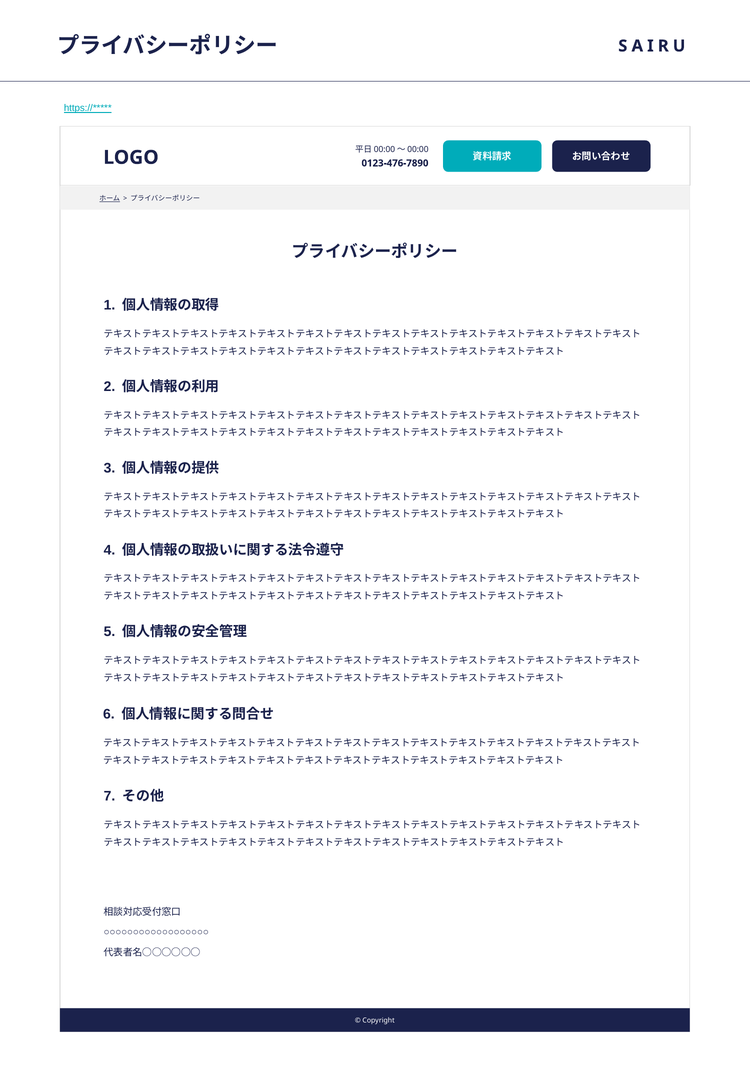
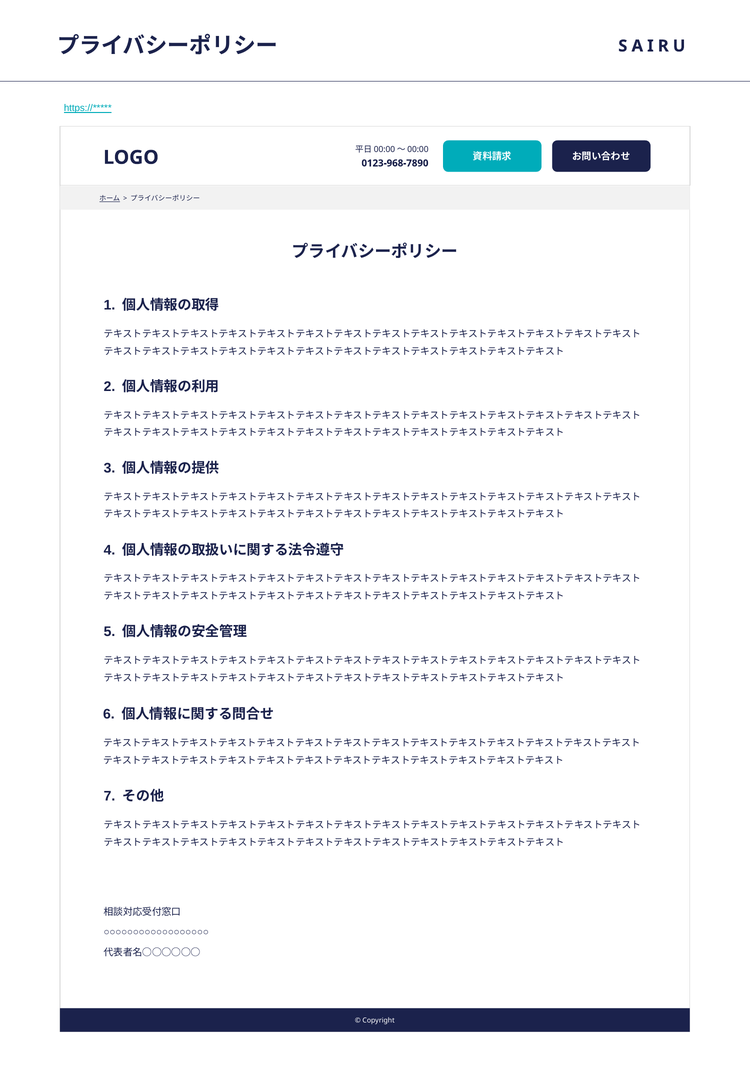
0123-476-7890: 0123-476-7890 -> 0123-968-7890 (395, 163)
